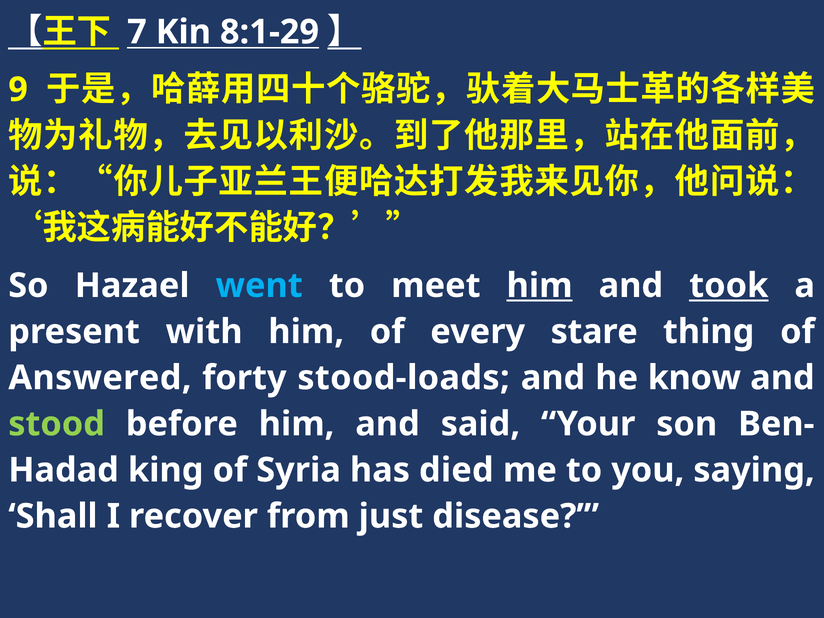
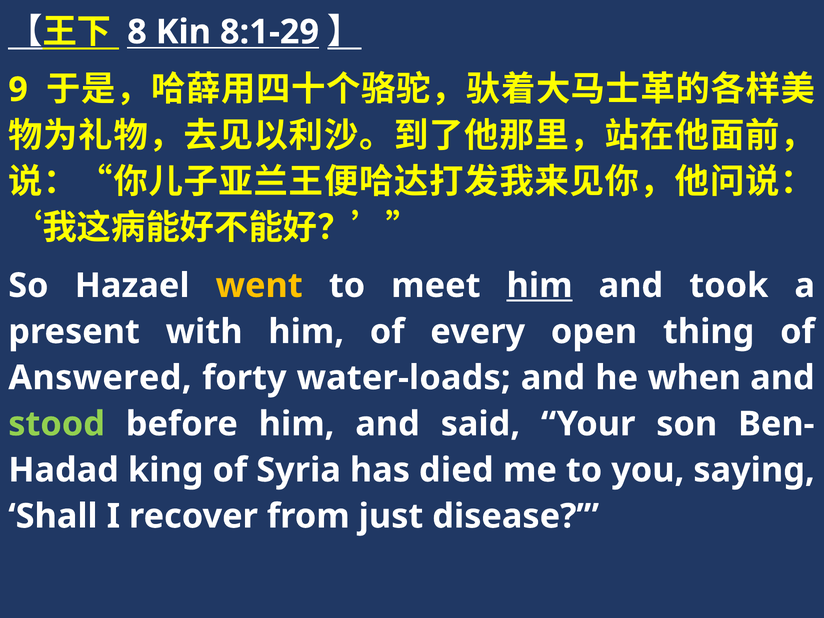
7: 7 -> 8 (137, 32)
went colour: light blue -> yellow (259, 286)
took underline: present -> none (729, 286)
stare: stare -> open (594, 332)
stood-loads: stood-loads -> water-loads (404, 378)
know: know -> when (694, 378)
